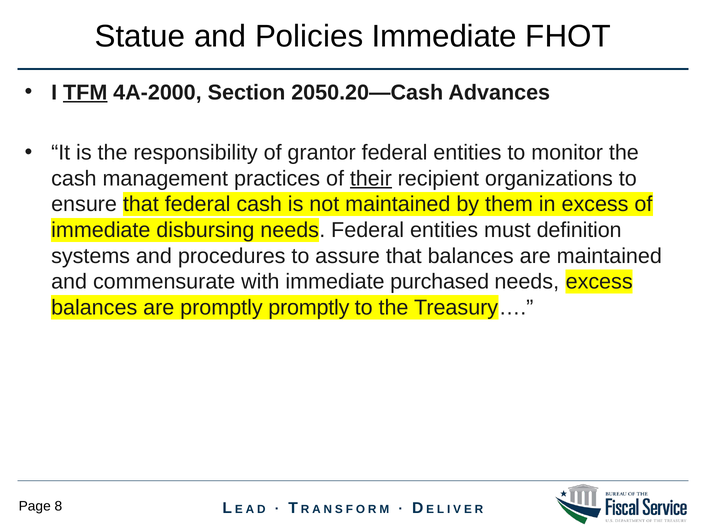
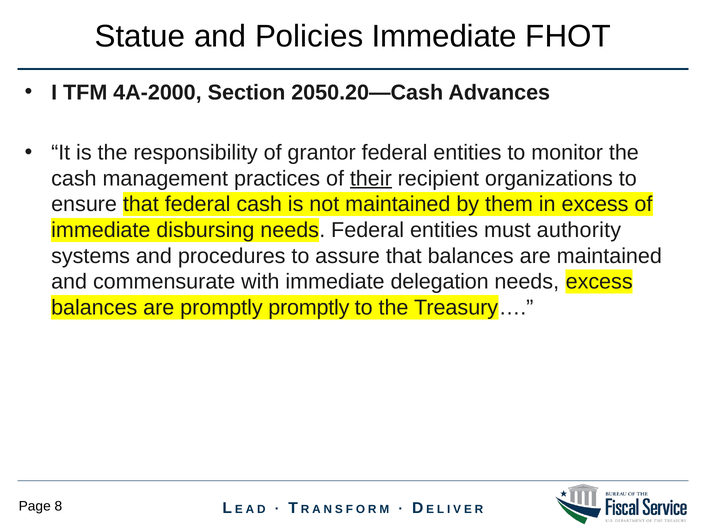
TFM underline: present -> none (85, 93)
definition: definition -> authority (579, 230)
purchased: purchased -> delegation (440, 282)
